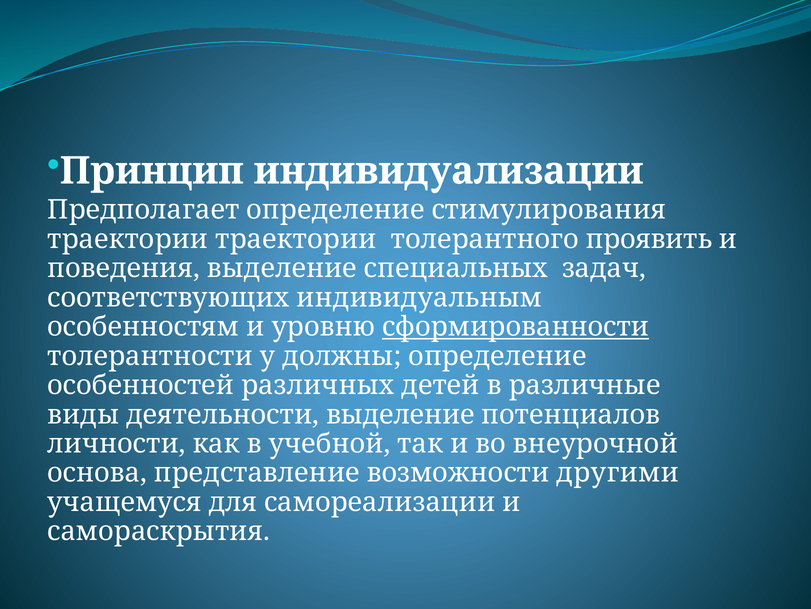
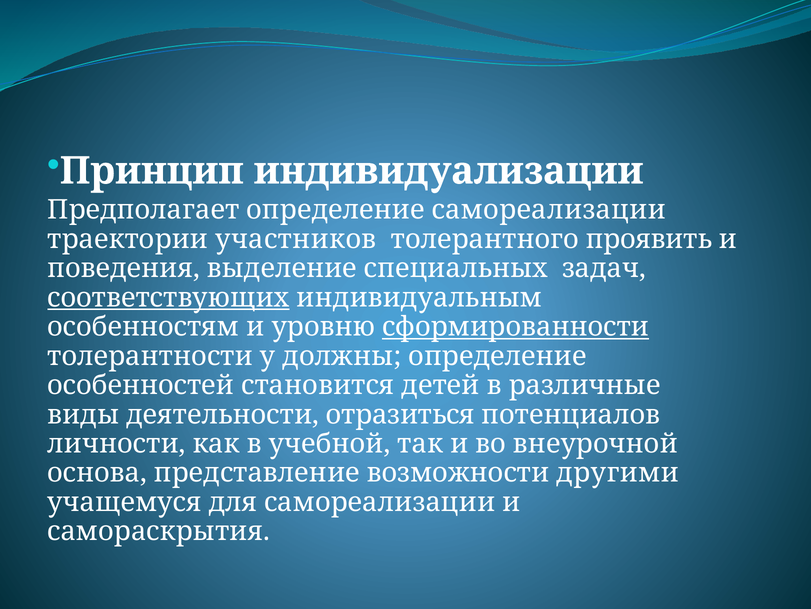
определение стимулирования: стимулирования -> самореализации (549, 210)
траектории траектории: траектории -> участников (296, 239)
соответствующих underline: none -> present (168, 297)
различных: различных -> становится (318, 385)
деятельности выделение: выделение -> отразиться (400, 414)
